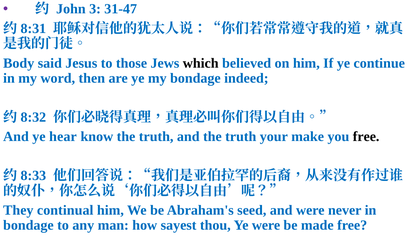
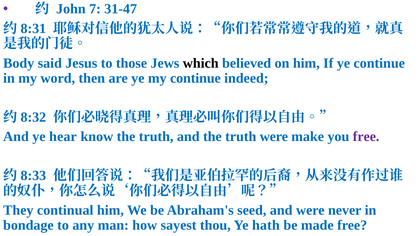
3: 3 -> 7 (95, 9)
my bondage: bondage -> continue (195, 78)
truth your: your -> were (274, 137)
free colour: black -> purple (366, 137)
Ye were: were -> hath (266, 226)
